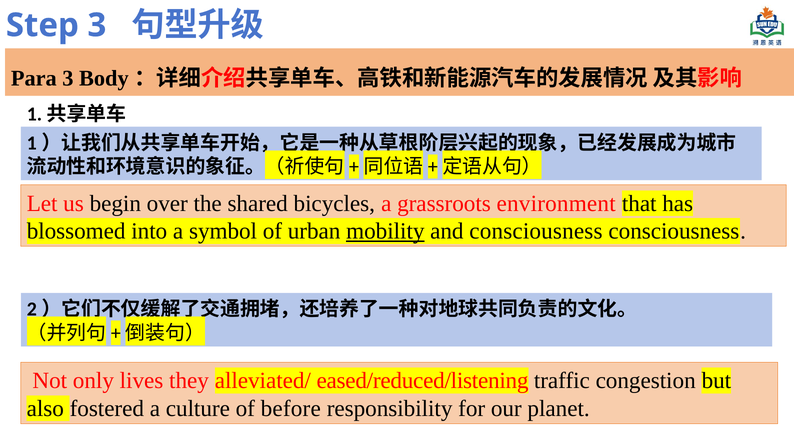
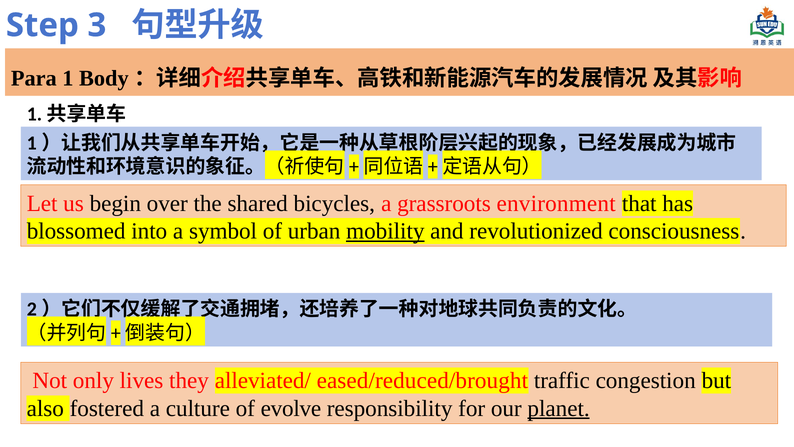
Para 3: 3 -> 1 (68, 78)
and consciousness: consciousness -> revolutionized (536, 231)
eased/reduced/listening: eased/reduced/listening -> eased/reduced/brought (422, 380)
before: before -> evolve (291, 408)
planet underline: none -> present (559, 408)
